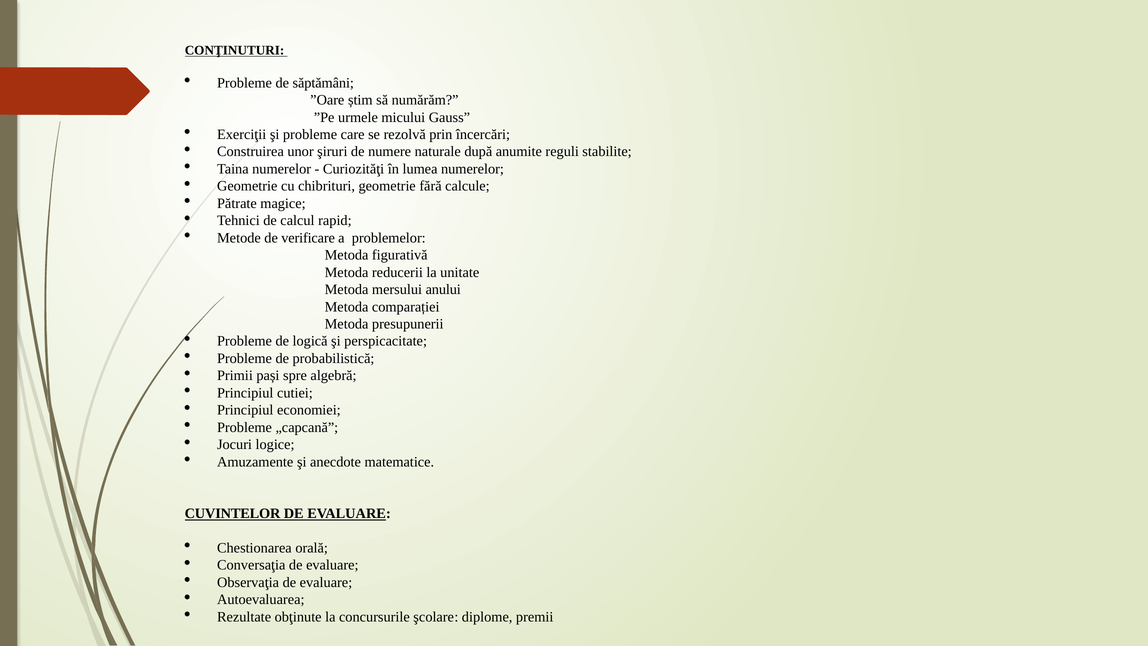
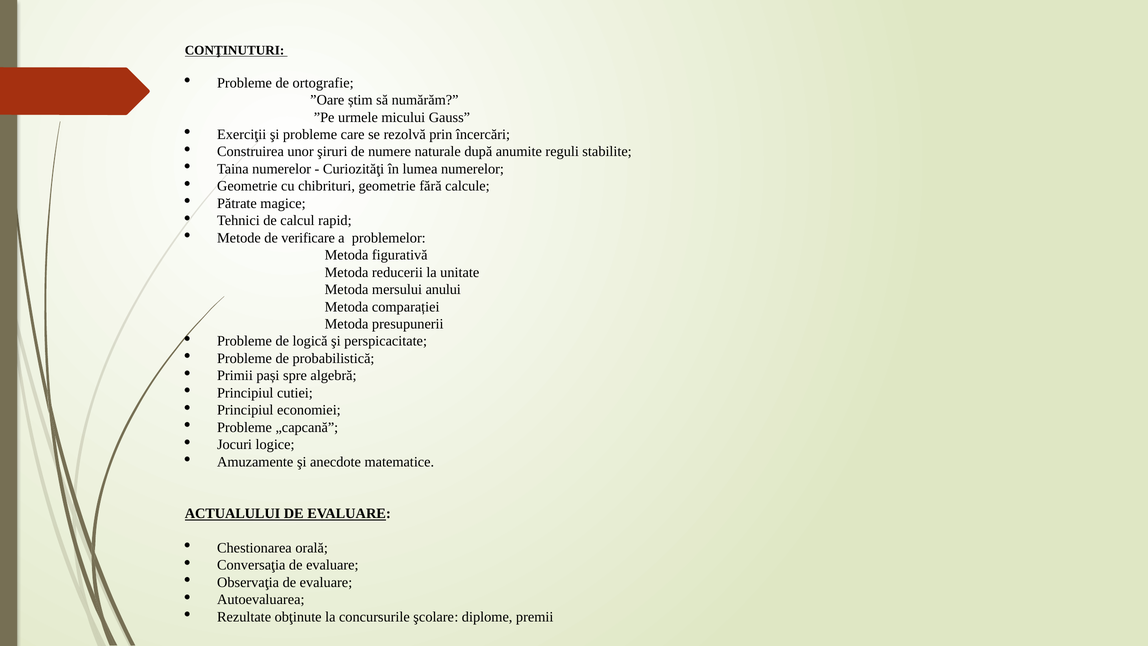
săptămâni: săptămâni -> ortografie (323, 83)
CUVINTELOR: CUVINTELOR -> ACTUALULUI (233, 513)
